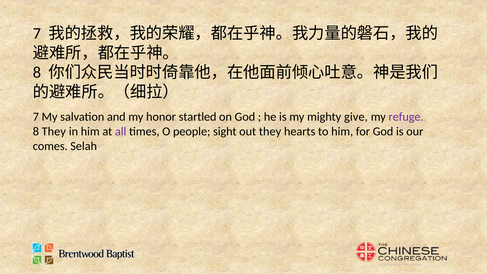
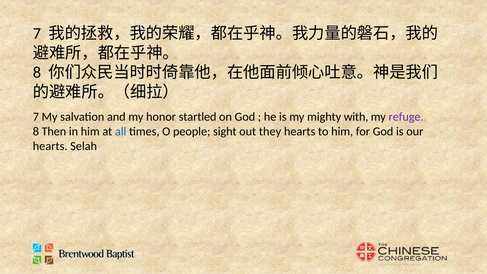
give: give -> with (356, 117)
8 They: They -> Then (54, 132)
all colour: purple -> blue (121, 132)
comes: comes -> hearts (50, 146)
